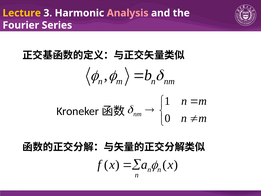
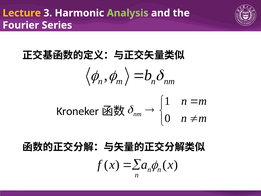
Analysis colour: pink -> light green (128, 13)
